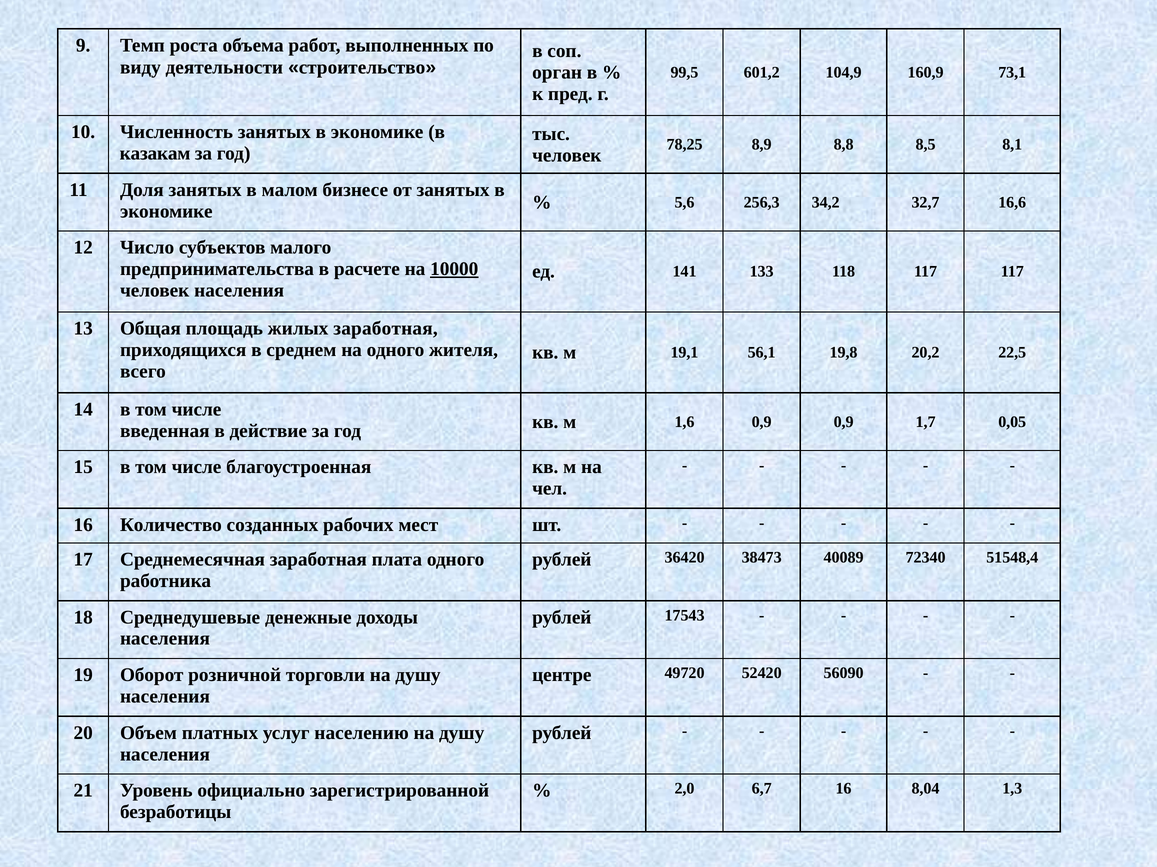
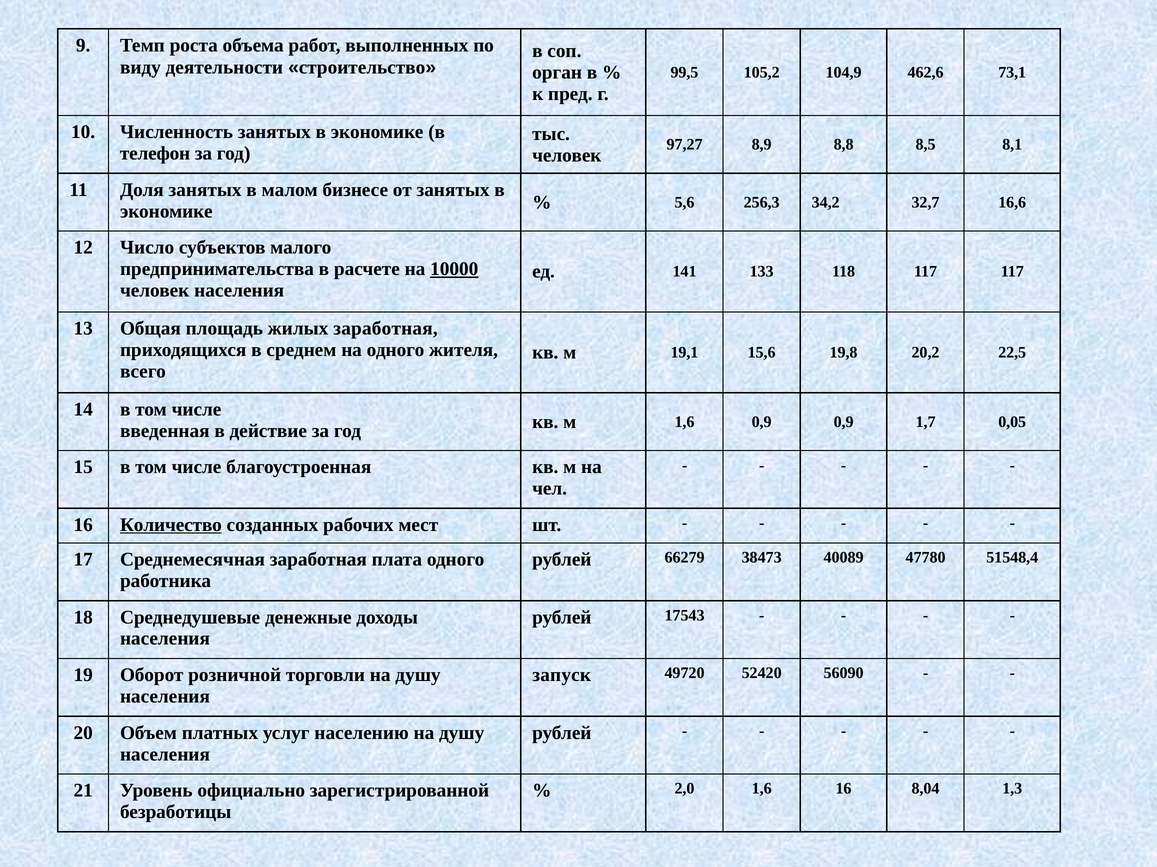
601,2: 601,2 -> 105,2 (762, 72)
160,9: 160,9 -> 462,6 (926, 72)
78,25: 78,25 -> 97,27 (685, 145)
казакам: казакам -> телефон (155, 154)
56,1: 56,1 -> 15,6 (762, 353)
Количество underline: none -> present (171, 525)
36420: 36420 -> 66279 (685, 558)
72340: 72340 -> 47780 (926, 558)
центре: центре -> запуск (562, 676)
2,0 6,7: 6,7 -> 1,6 (762, 789)
